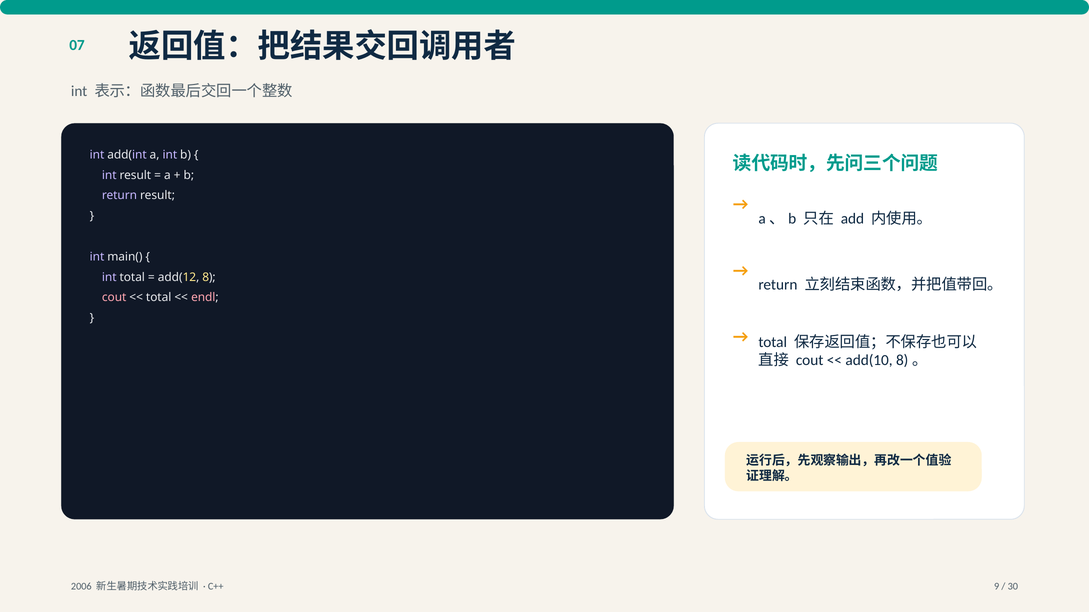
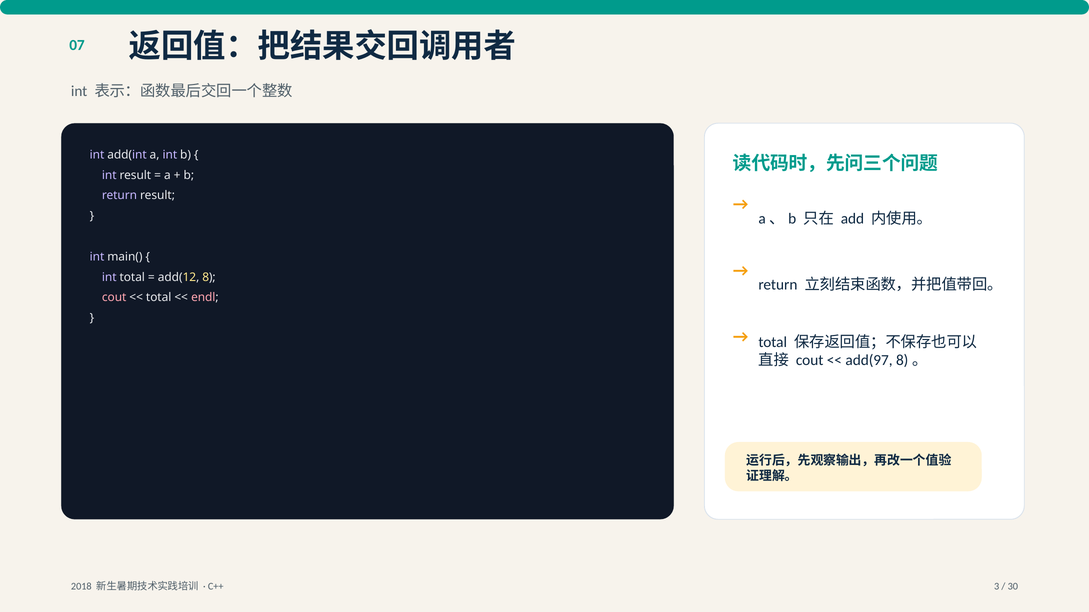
add(10: add(10 -> add(97 (869, 361)
2006: 2006 -> 2018 (81, 587)
9: 9 -> 3 (997, 587)
